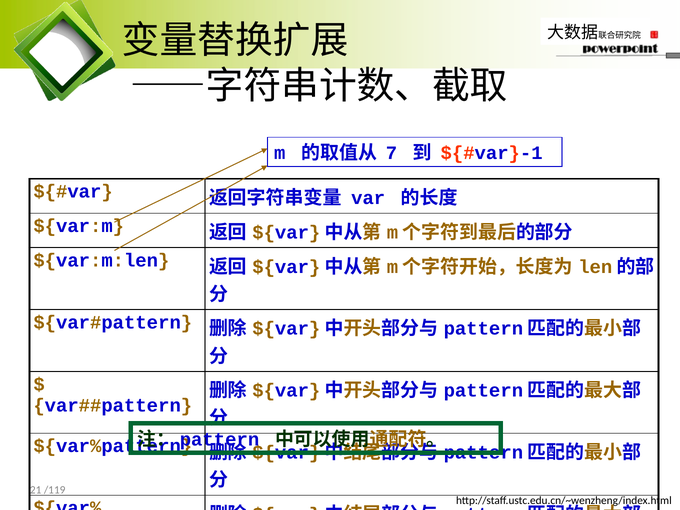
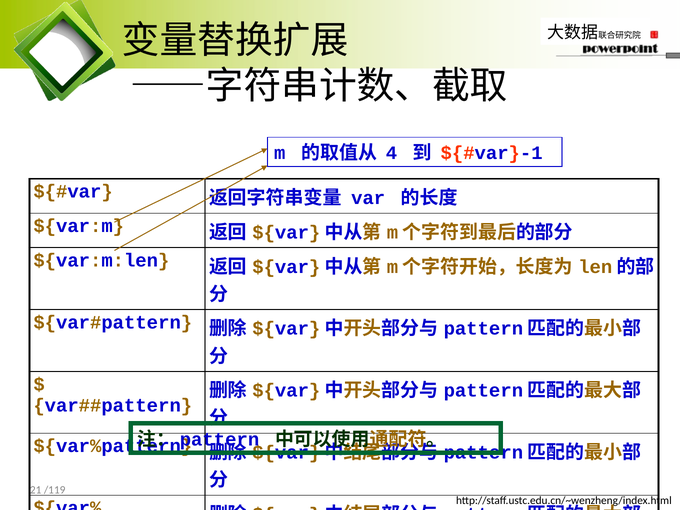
7: 7 -> 4 (391, 153)
